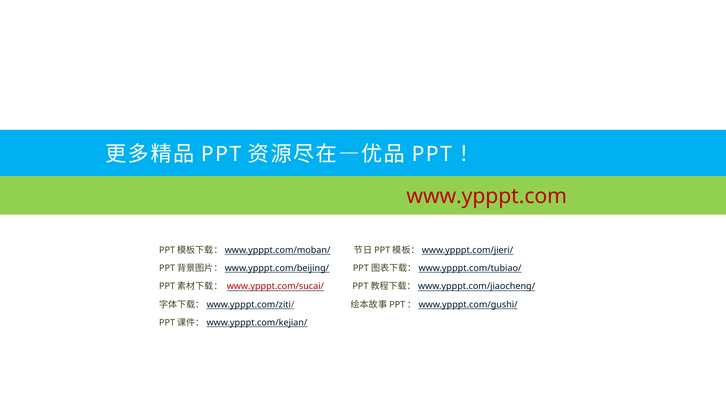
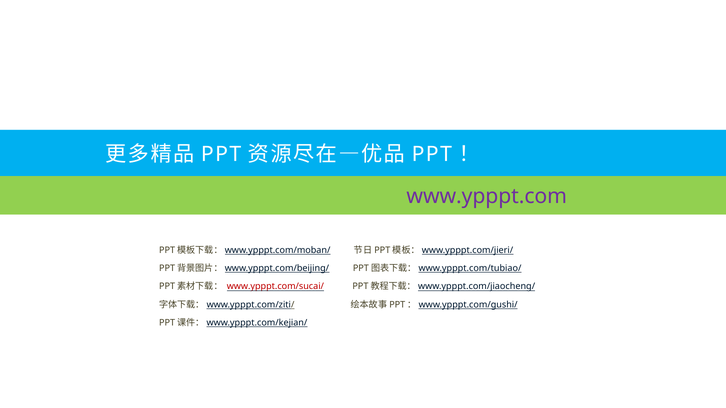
www.ypppt.com colour: red -> purple (487, 197)
